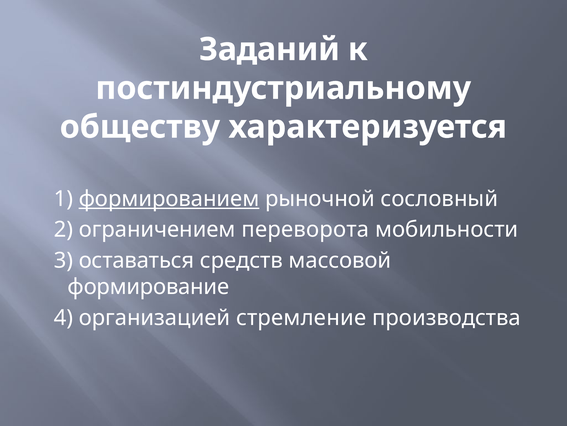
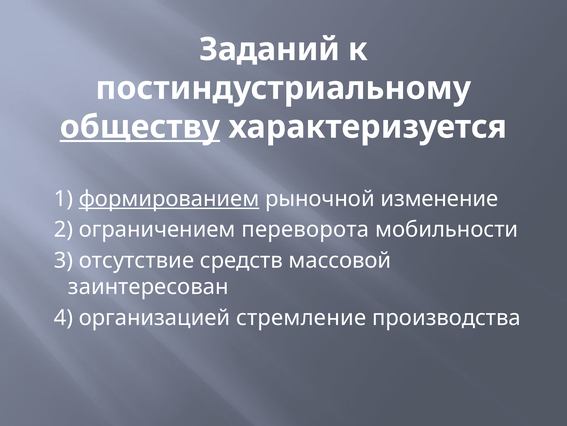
обществу underline: none -> present (140, 127)
сословный: сословный -> изменение (439, 198)
оставаться: оставаться -> отсутствие (136, 260)
формирование: формирование -> заинтересован (148, 287)
